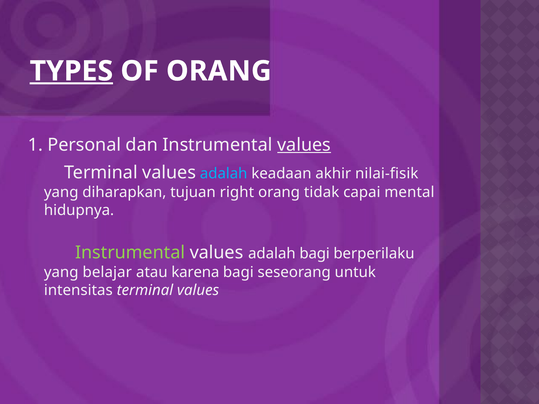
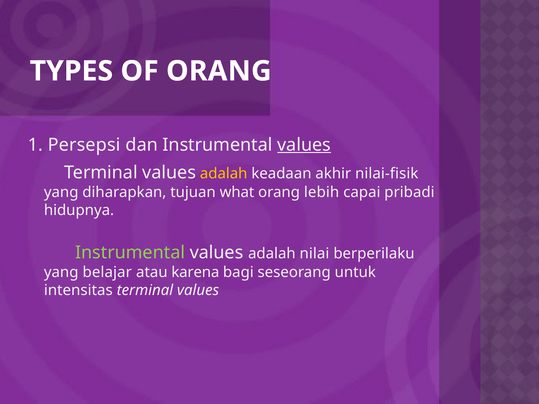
TYPES underline: present -> none (71, 71)
Personal: Personal -> Persepsi (84, 145)
adalah colour: light blue -> yellow (224, 174)
right: right -> what (237, 192)
tidak: tidak -> lebih (322, 192)
mental: mental -> pribadi (409, 192)
adalah bagi: bagi -> nilai (314, 254)
